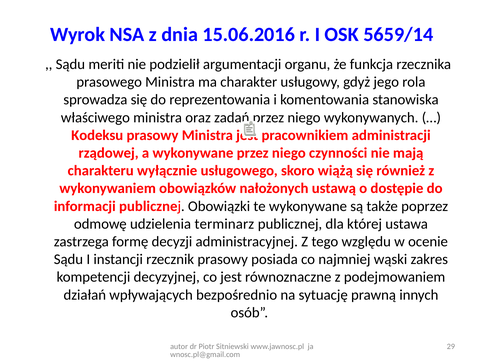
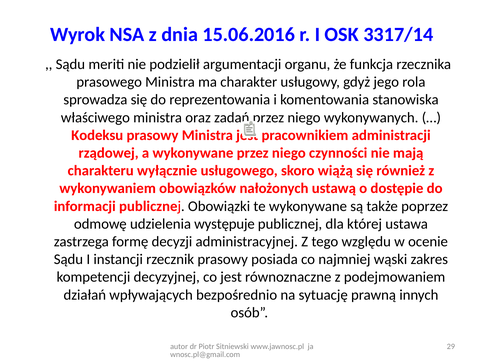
5659/14: 5659/14 -> 3317/14 (398, 35)
terminarz: terminarz -> występuje (224, 224)
